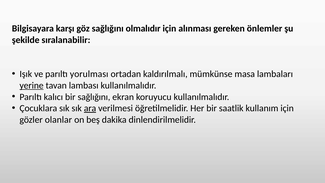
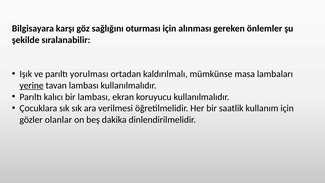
olmalıdır: olmalıdır -> oturması (143, 28)
bir sağlığını: sağlığını -> lambası (94, 97)
ara underline: present -> none (90, 108)
